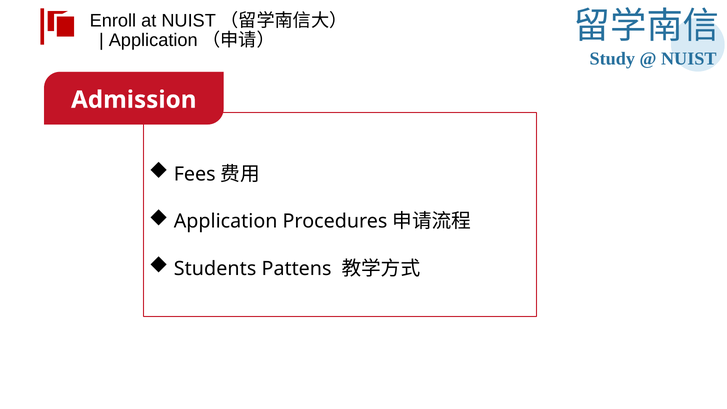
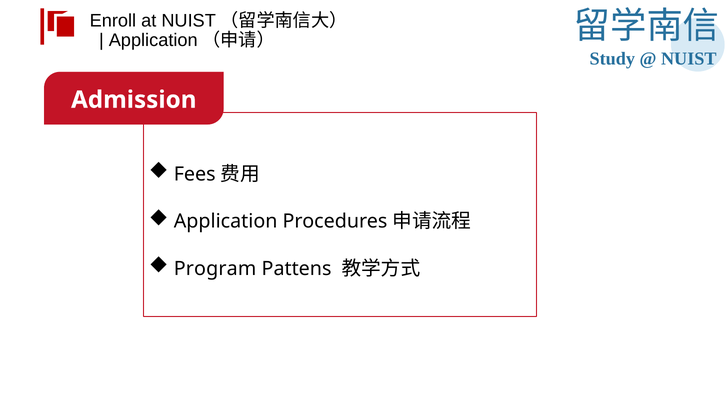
Students: Students -> Program (215, 269)
